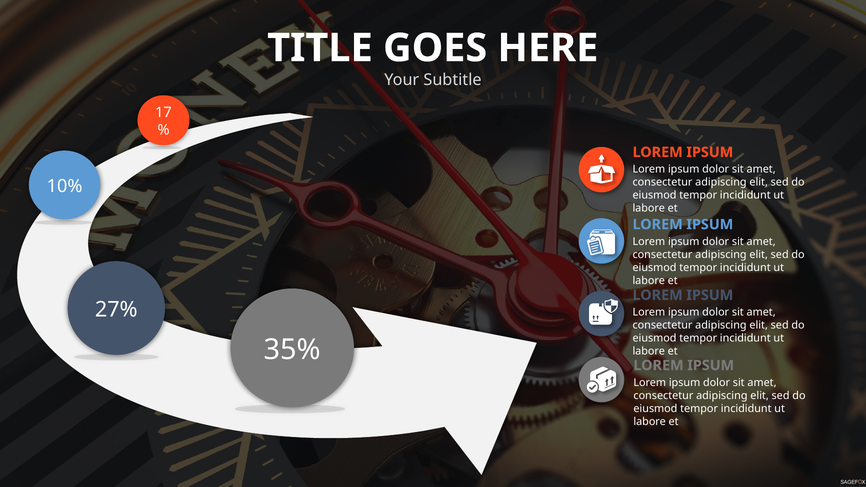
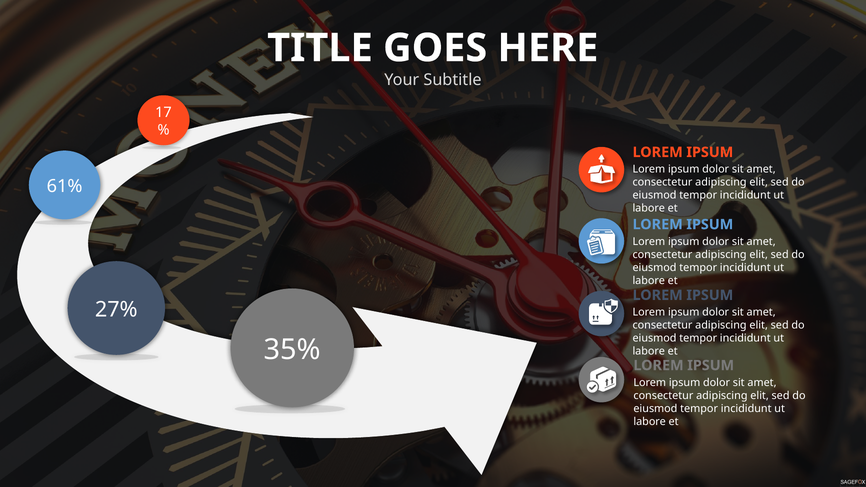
10%: 10% -> 61% (65, 186)
